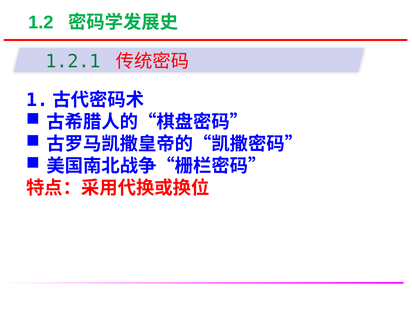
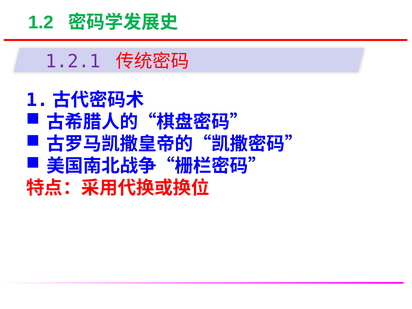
1.2.1 colour: green -> purple (73, 61)
